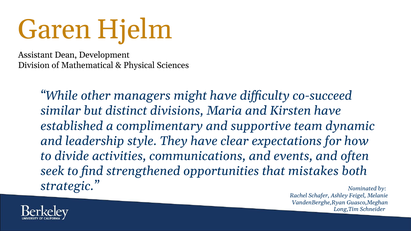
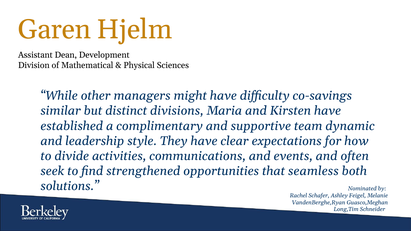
co-succeed: co-succeed -> co-savings (322, 96)
mistakes: mistakes -> seamless (313, 171)
strategic: strategic -> solutions (70, 186)
